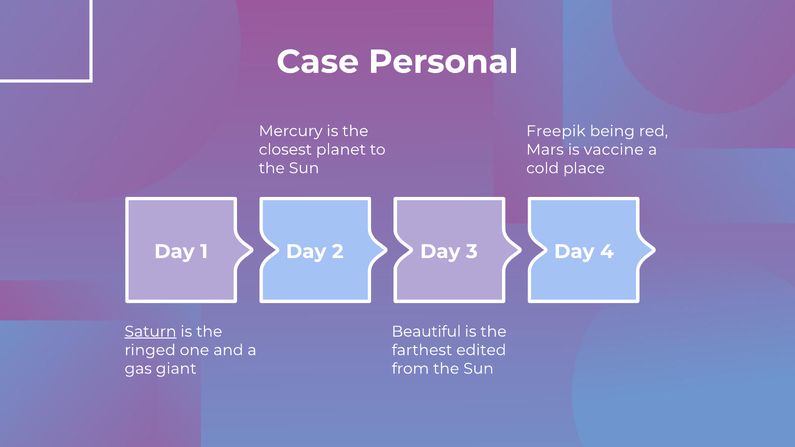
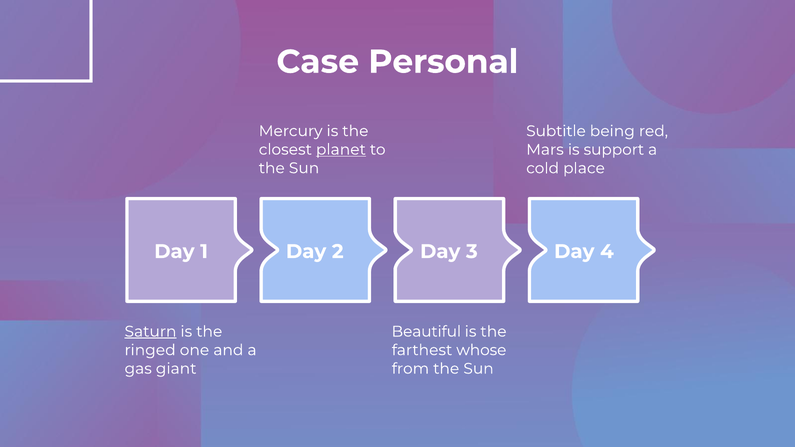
Freepik: Freepik -> Subtitle (556, 131)
planet underline: none -> present (341, 150)
vaccine: vaccine -> support (614, 150)
edited: edited -> whose (481, 350)
